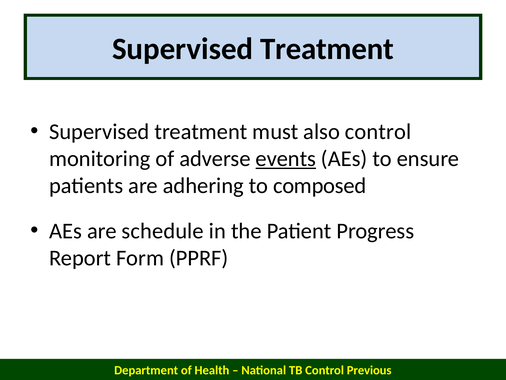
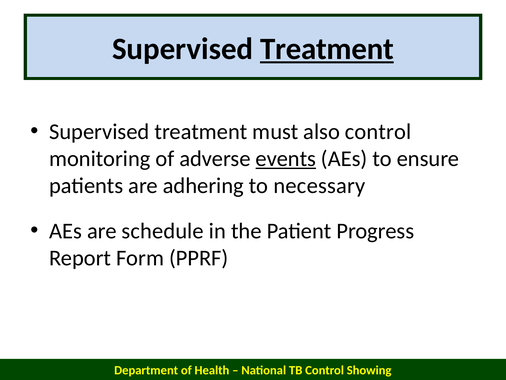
Treatment underline: none -> present (327, 49)
composed: composed -> necessary (319, 185)
Previous: Previous -> Showing (369, 370)
